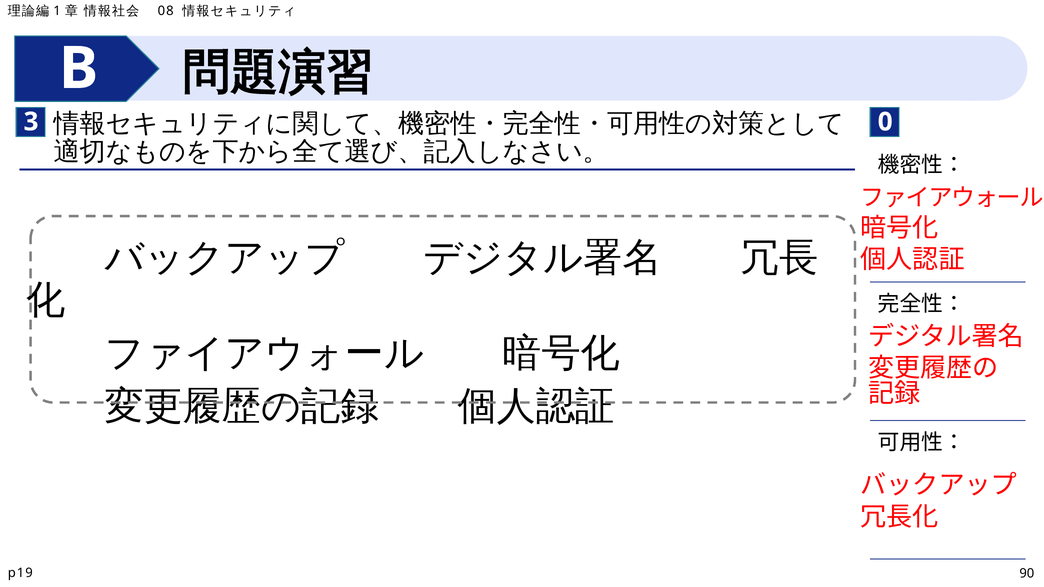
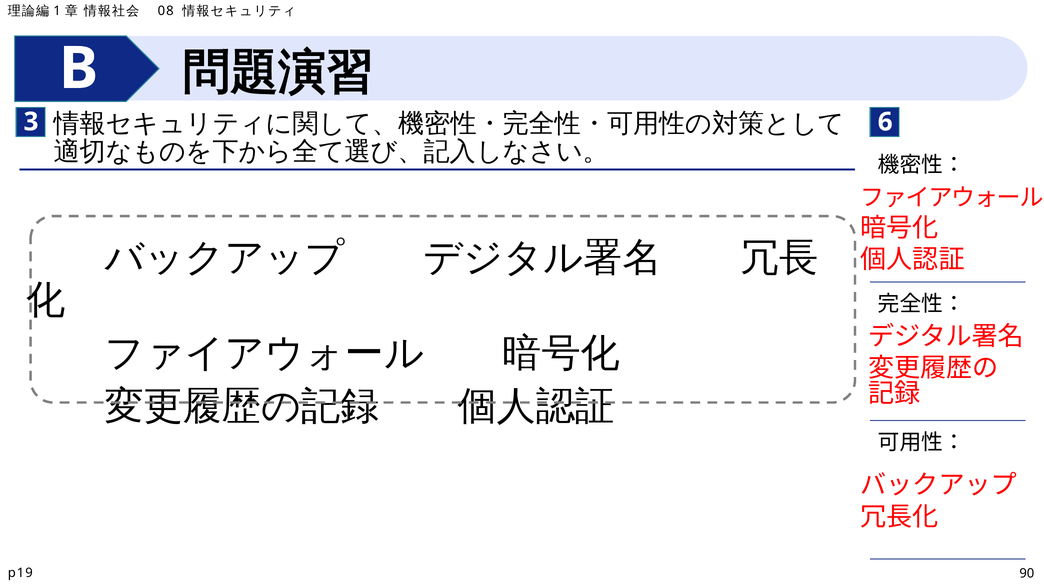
0: 0 -> 6 (885, 122)
